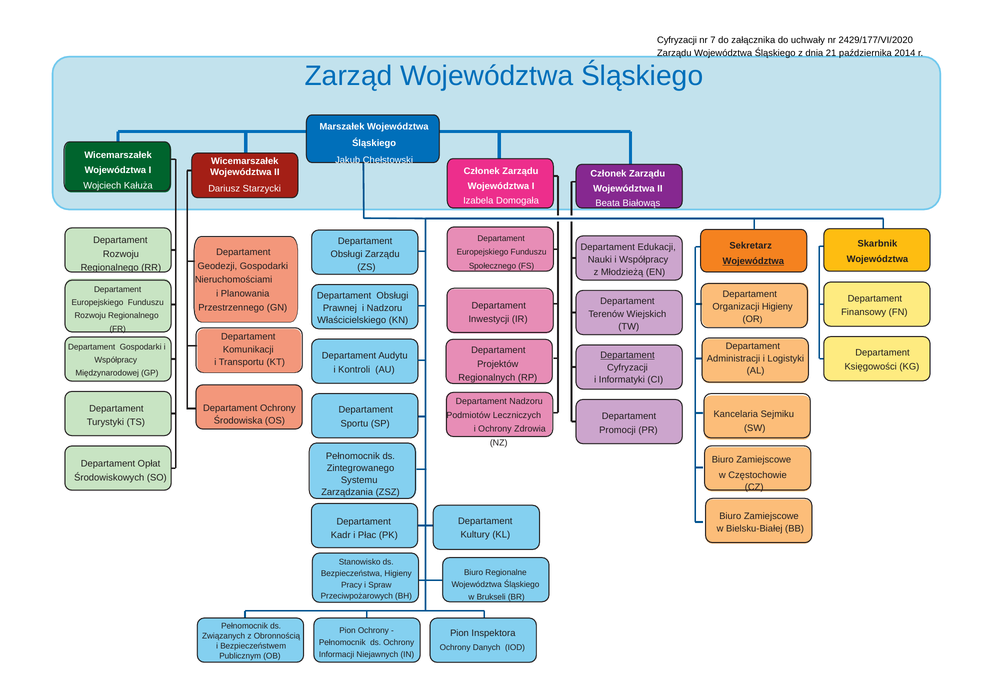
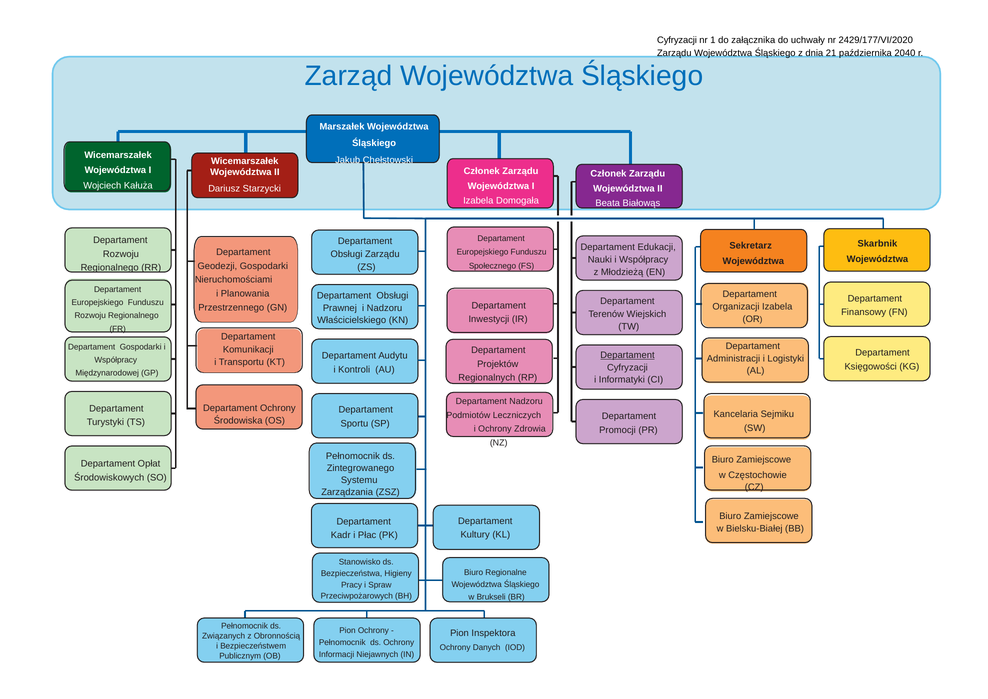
7: 7 -> 1 (713, 40)
2014: 2014 -> 2040 (905, 53)
Województwa underline: present -> none (753, 261)
Organizacji Higieny: Higieny -> Izabela (777, 307)
